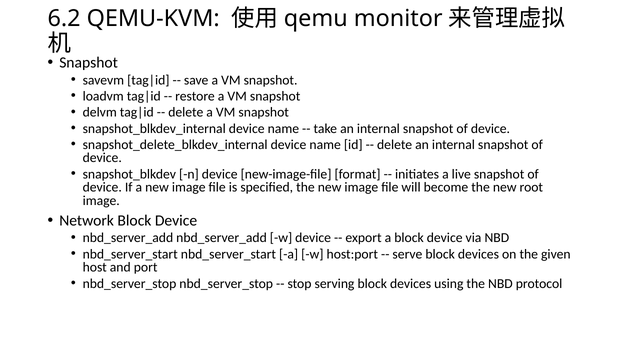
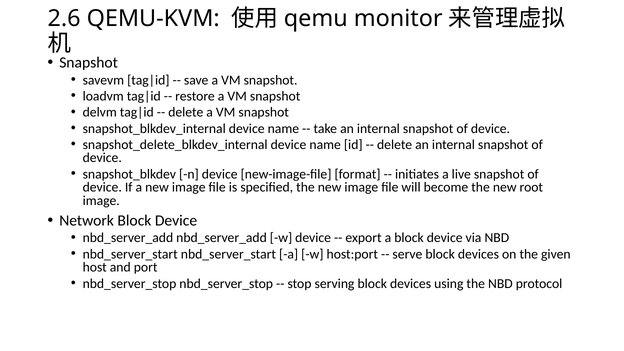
6.2: 6.2 -> 2.6 (64, 18)
